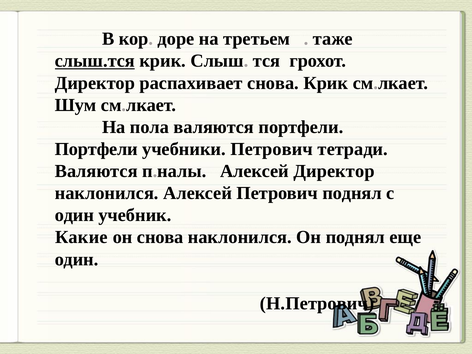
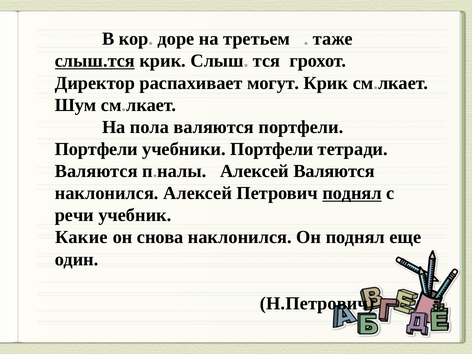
распахивает снова: снова -> могут (273, 83)
учебники Петрович: Петрович -> Портфели (272, 149)
Алексей Директор: Директор -> Валяются (334, 171)
поднял underline: none -> present (352, 193)
один: один -> речи (74, 215)
